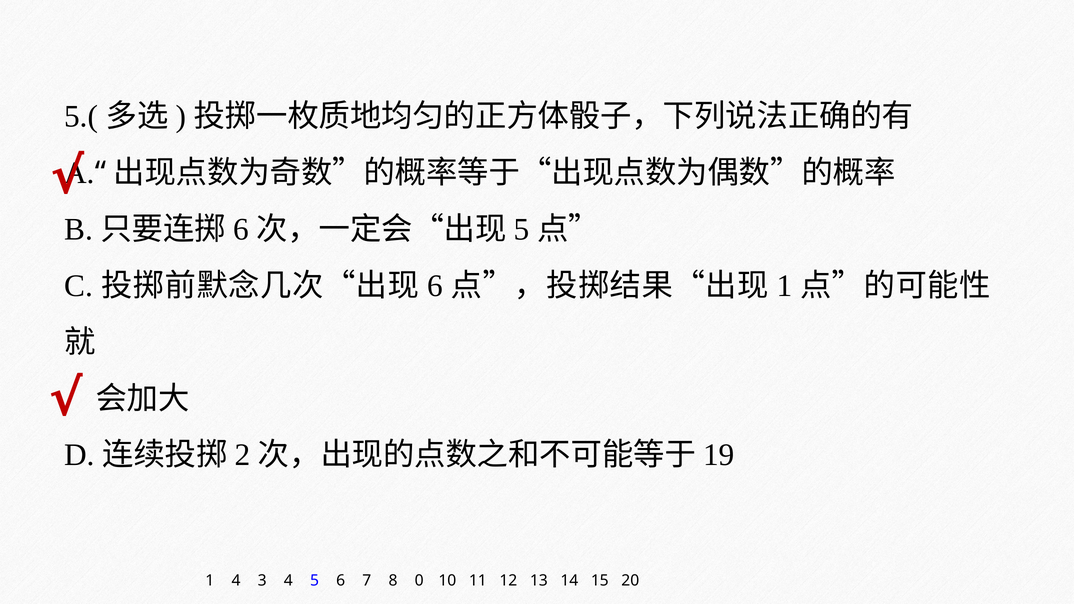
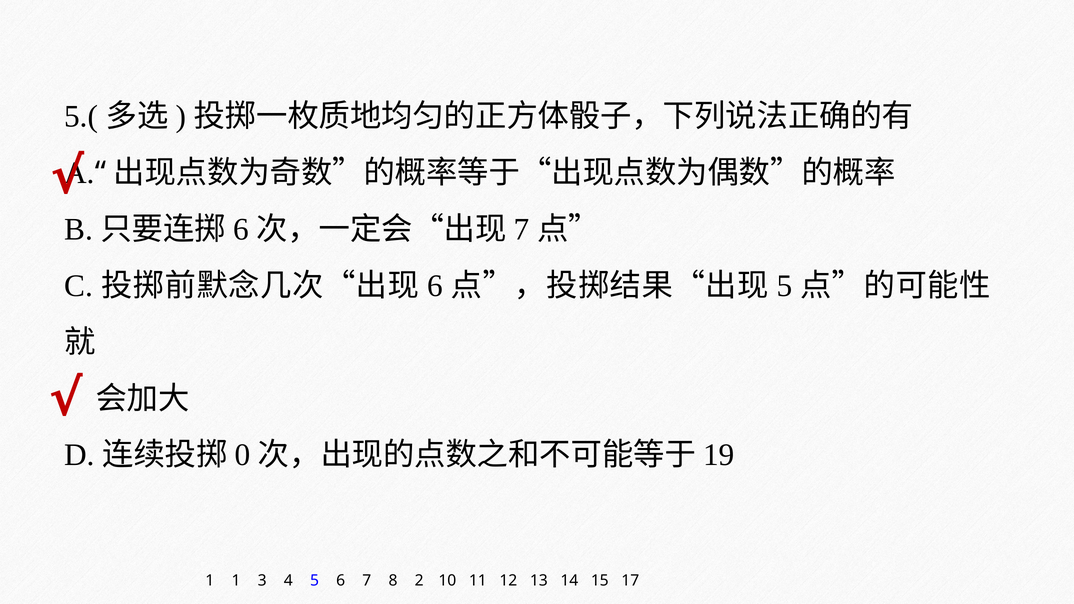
5: 5 -> 7 (522, 230)
1: 1 -> 5 (784, 286)
2: 2 -> 0 (243, 455)
1 4: 4 -> 1 (236, 581)
0: 0 -> 2 (419, 581)
20: 20 -> 17 (630, 581)
